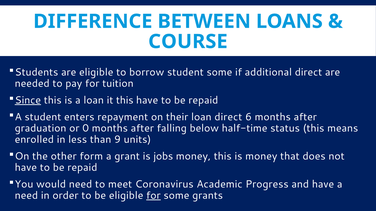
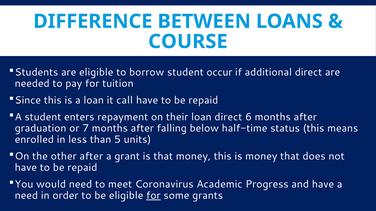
student some: some -> occur (219, 72)
Since underline: present -> none (28, 100)
it this: this -> call (125, 100)
0: 0 -> 7 (86, 128)
9: 9 -> 5 (117, 140)
other form: form -> after (91, 156)
is jobs: jobs -> that (163, 156)
